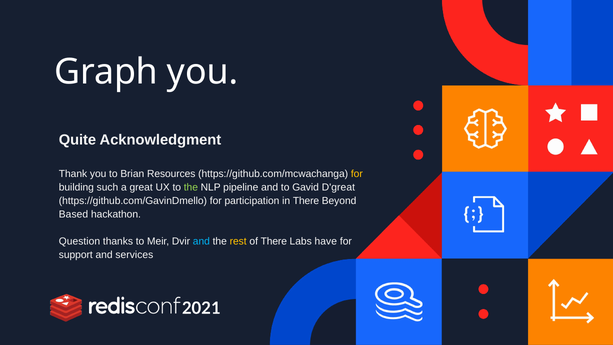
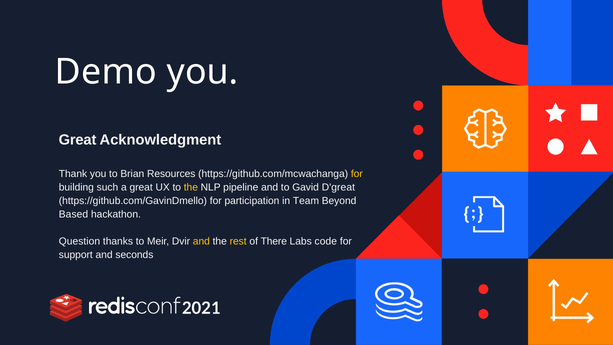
Graph: Graph -> Demo (106, 72)
Quite: Quite -> Great (78, 140)
the colour: light green -> yellow (191, 187)
in There: There -> Team (306, 201)
and colour: light blue -> yellow (201, 241)
have: have -> code (326, 241)
services: services -> seconds (134, 255)
